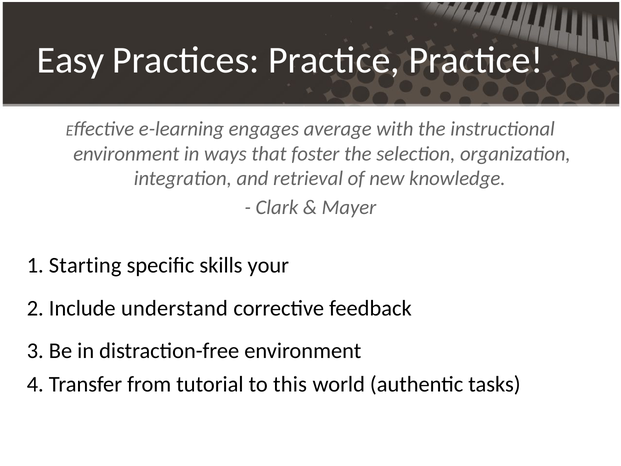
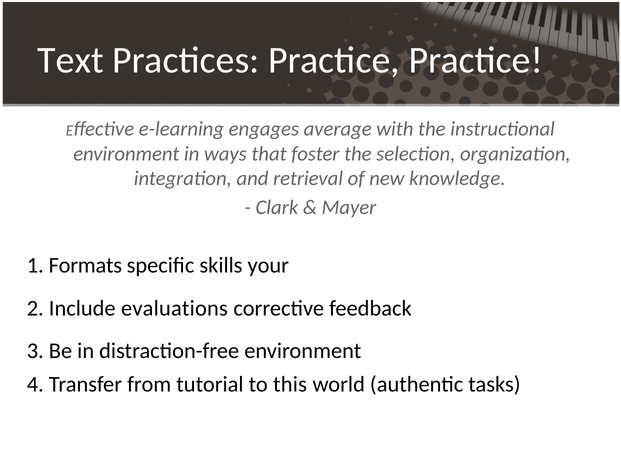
Easy: Easy -> Text (71, 60)
Starting: Starting -> Formats (85, 265)
understand: understand -> evaluations (174, 308)
